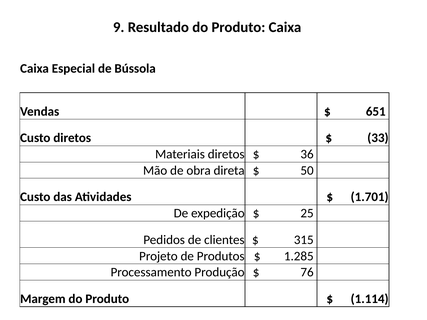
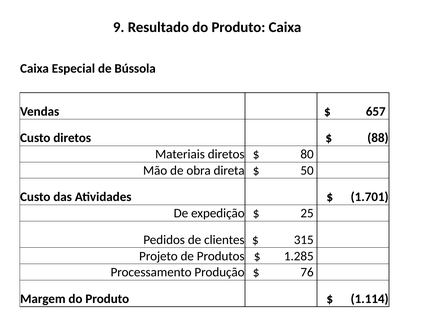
651: 651 -> 657 (376, 112)
33: 33 -> 88 (378, 138)
36: 36 -> 80 (307, 154)
